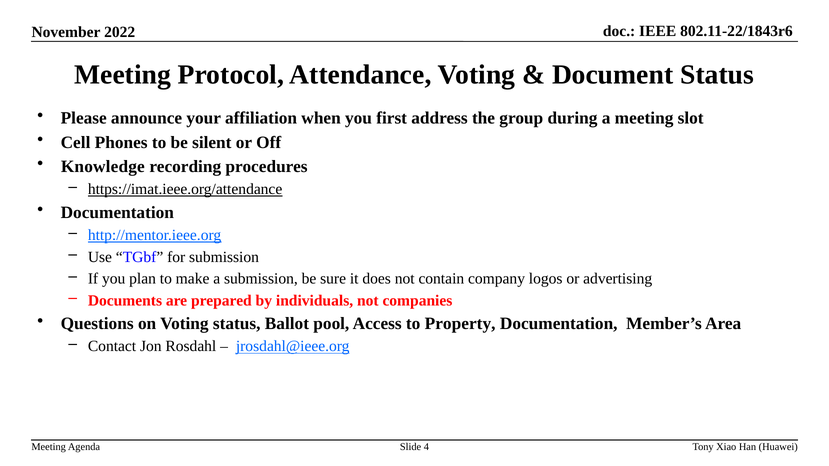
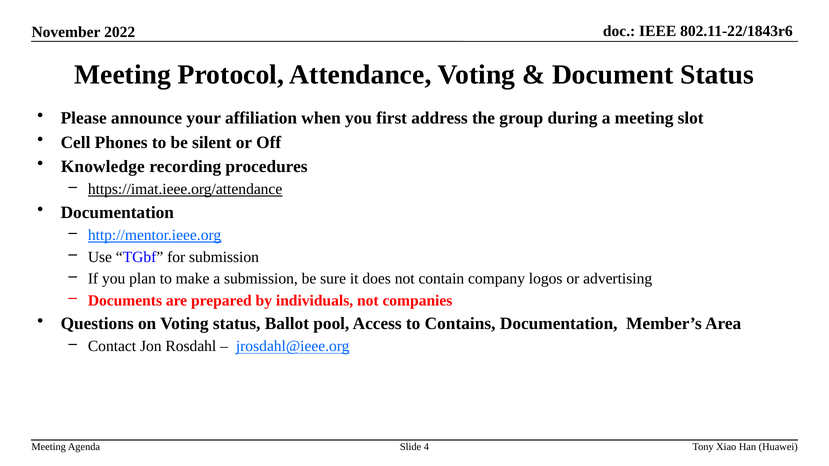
Property: Property -> Contains (460, 324)
